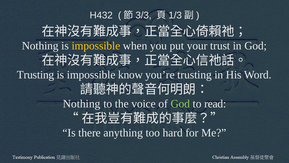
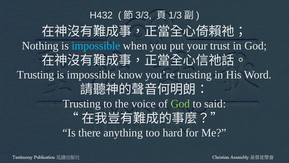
impossible colour: yellow -> light blue (96, 46)
Nothing: Nothing -> Trusting (82, 103)
read: read -> said (215, 103)
